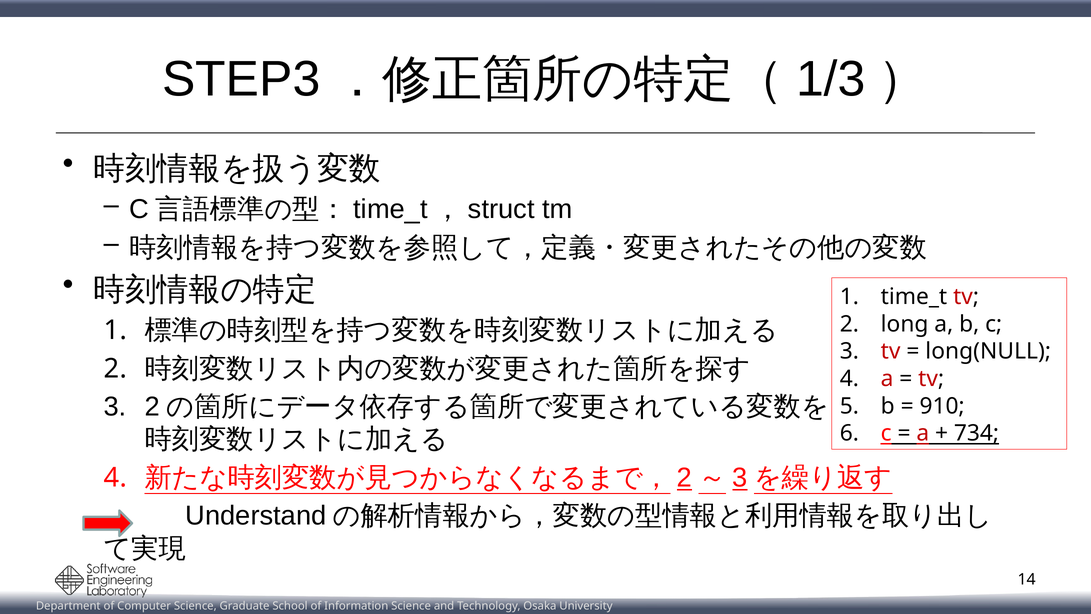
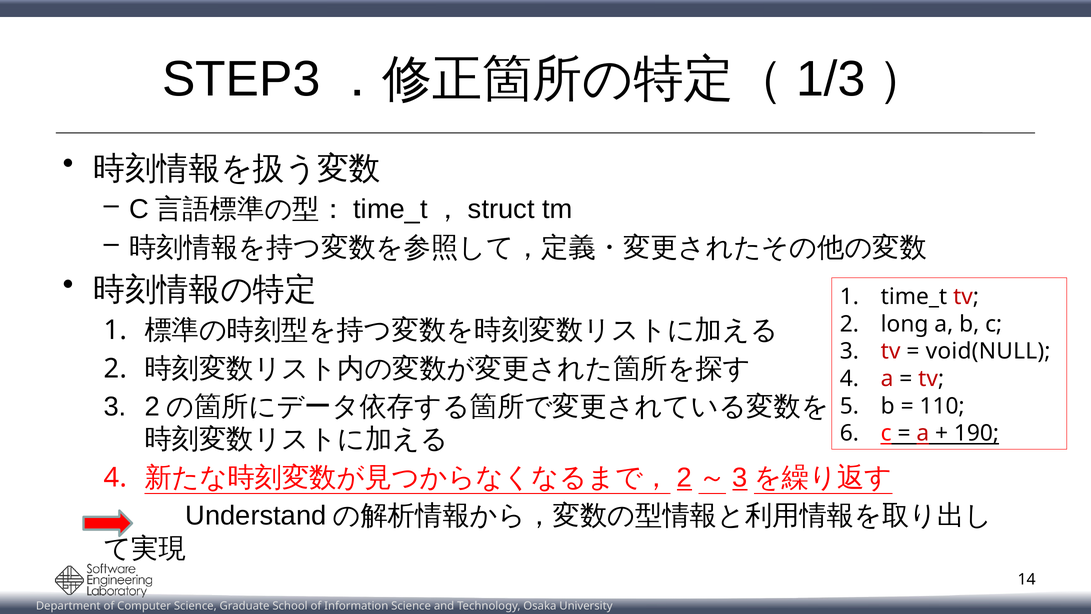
long(NULL: long(NULL -> void(NULL (988, 351)
910: 910 -> 110 (942, 406)
734: 734 -> 190 (977, 433)
